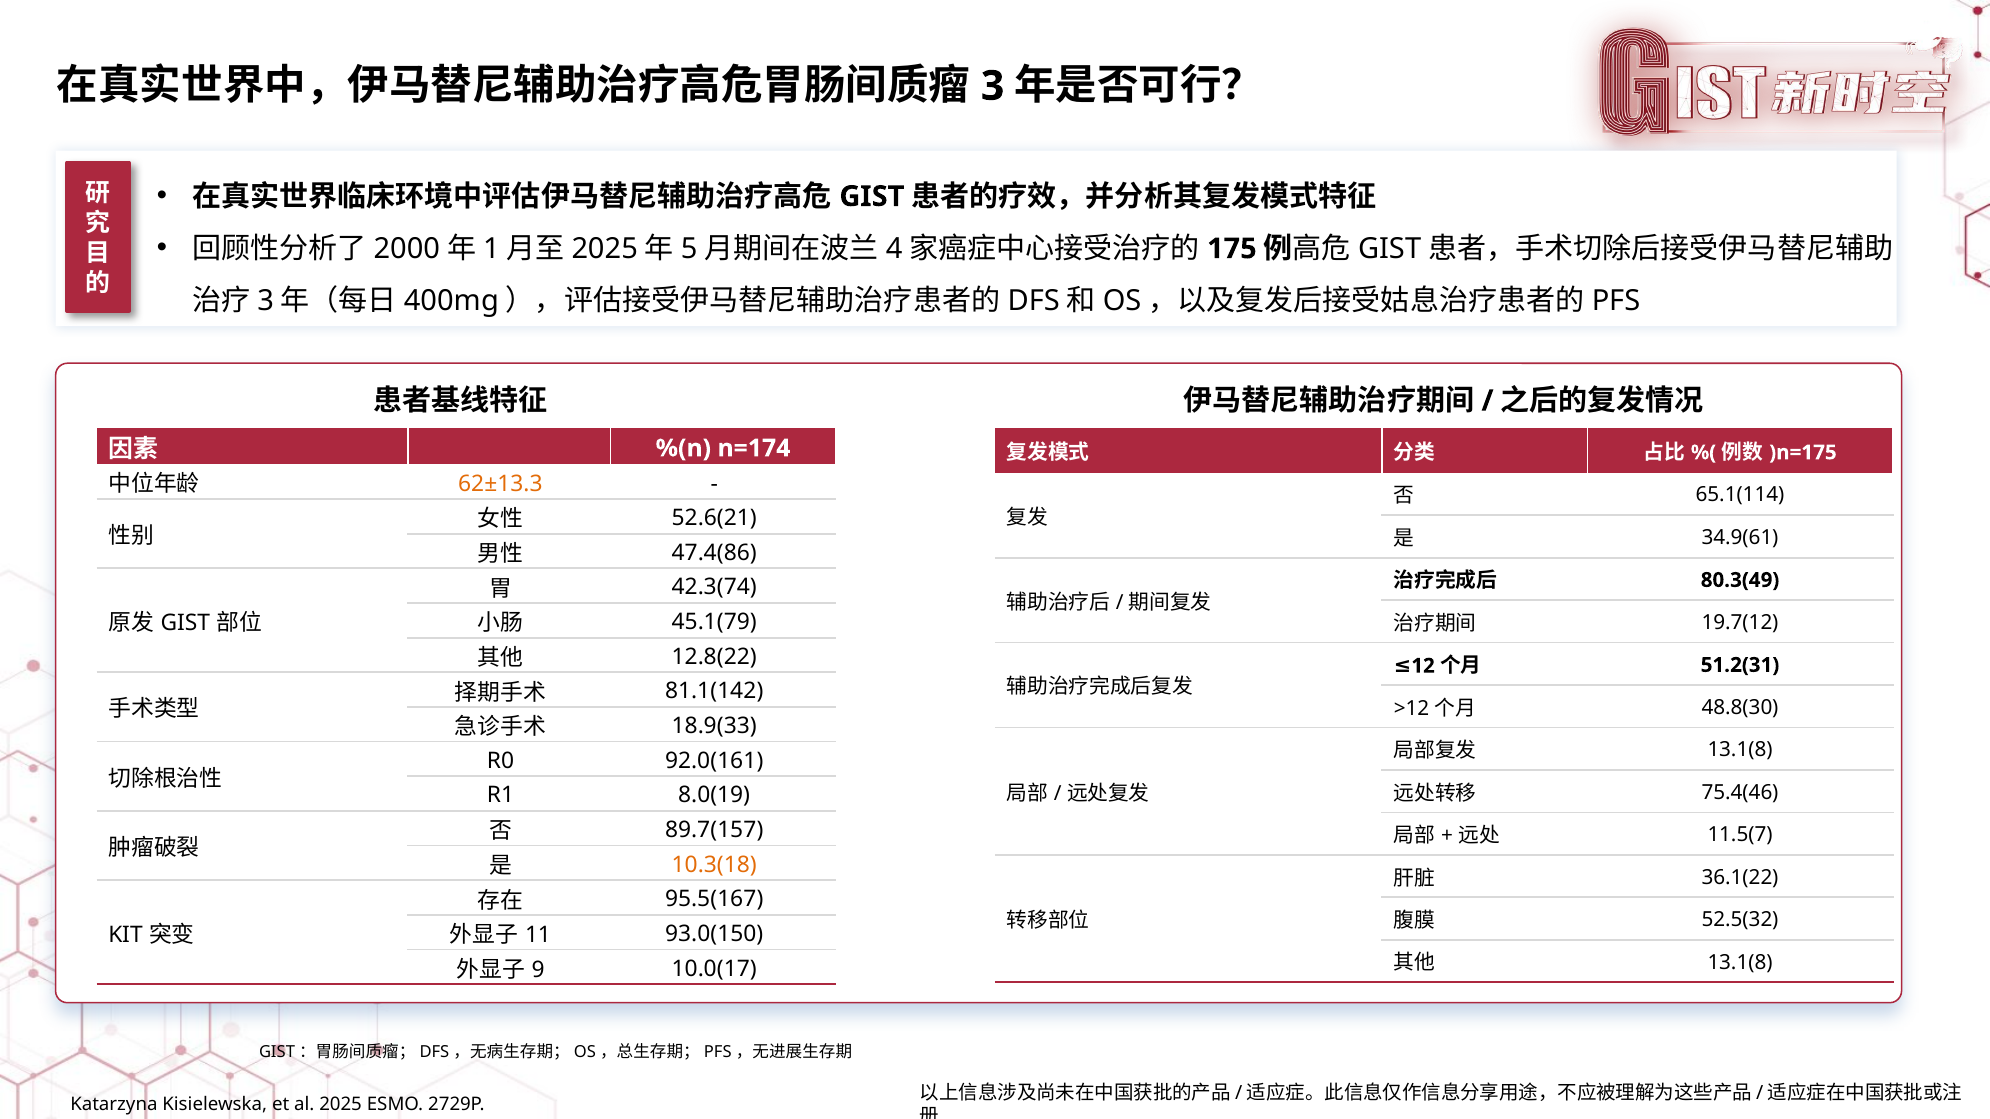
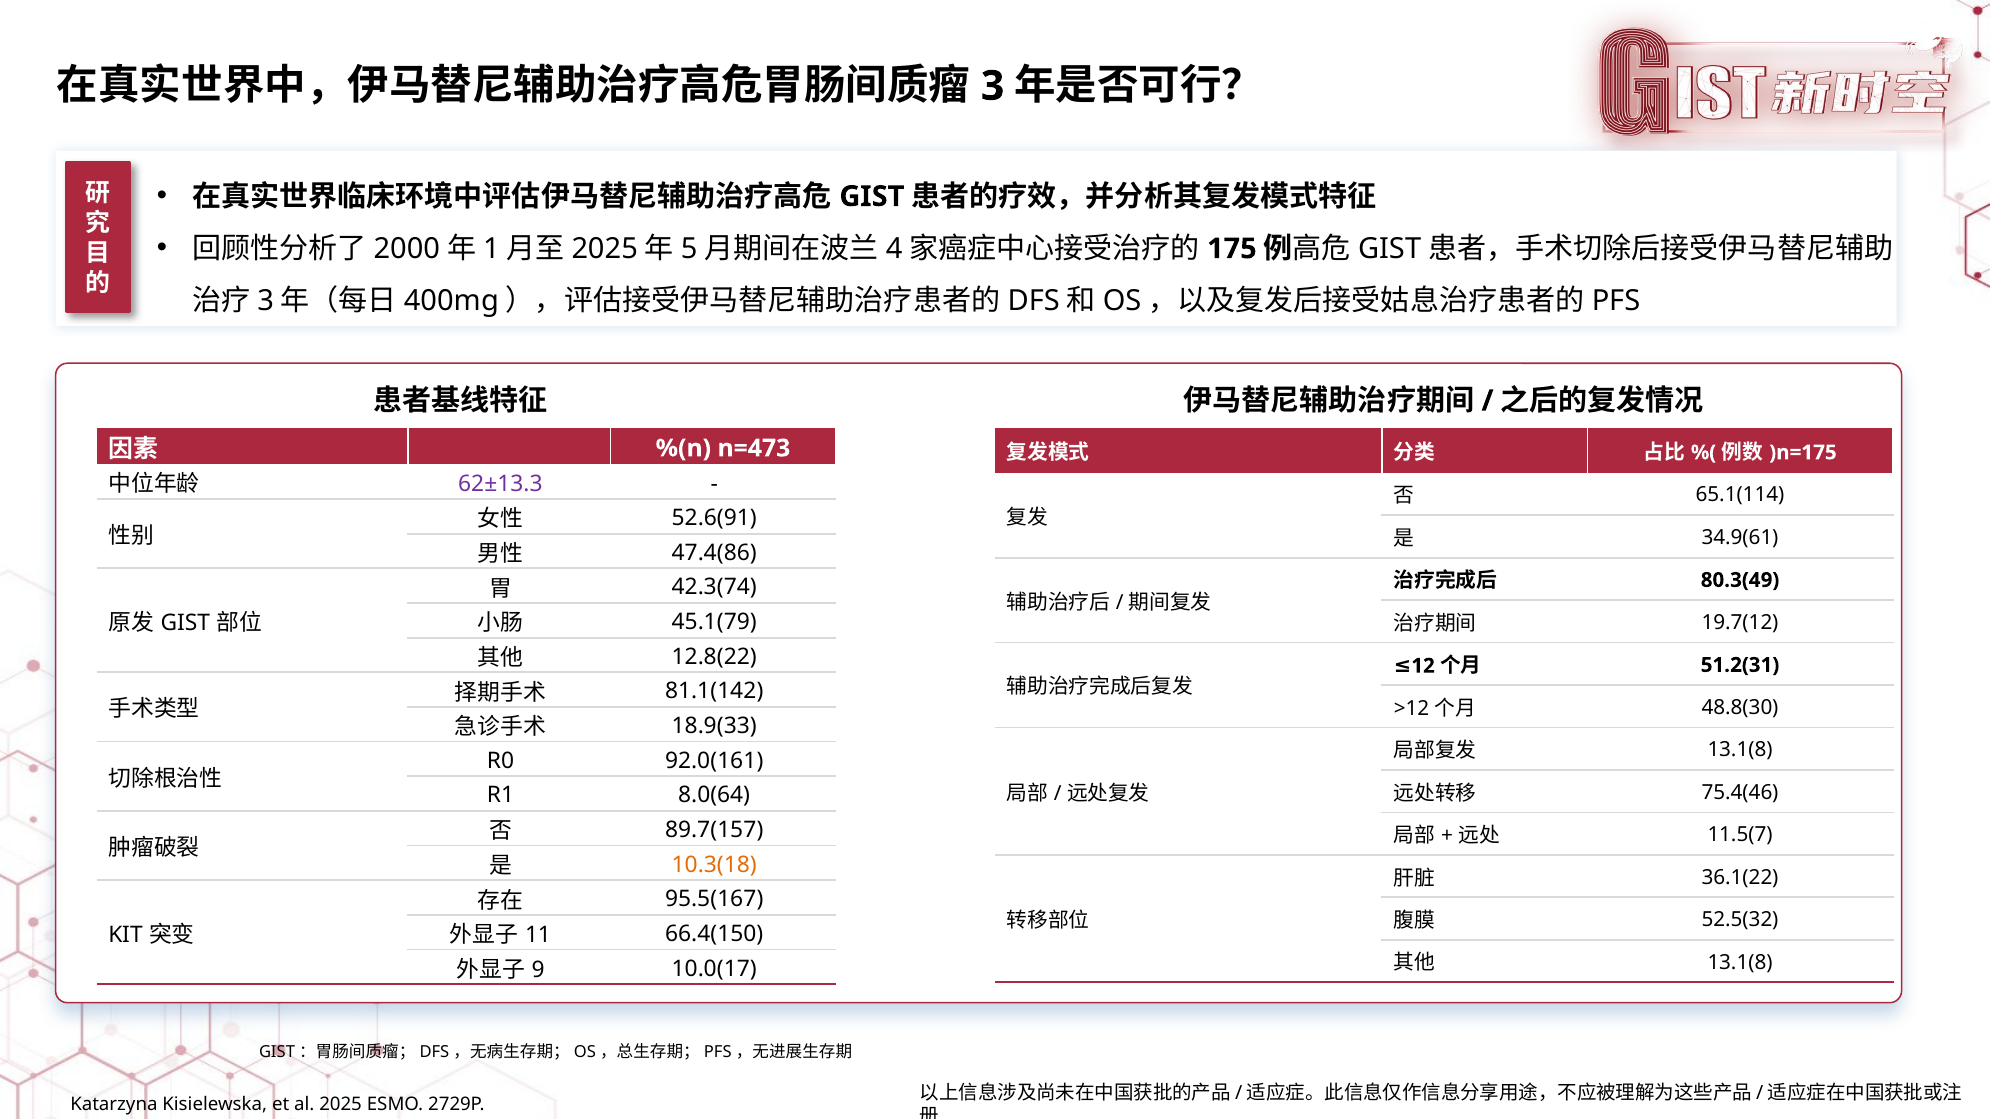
n=174: n=174 -> n=473 (754, 448)
62±13.3 colour: orange -> purple (500, 484)
52.6(21: 52.6(21 -> 52.6(91 (714, 518)
8.0(19: 8.0(19 -> 8.0(64 (714, 796)
93.0(150: 93.0(150 -> 66.4(150 (714, 934)
